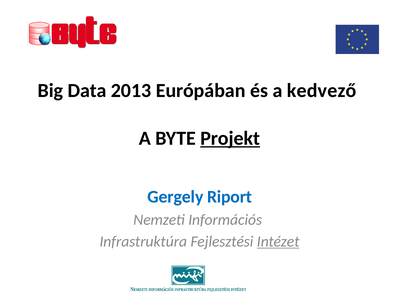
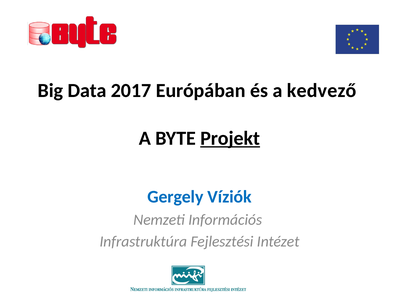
2013: 2013 -> 2017 (131, 91)
Riport: Riport -> Víziók (230, 197)
Intézet underline: present -> none (278, 242)
